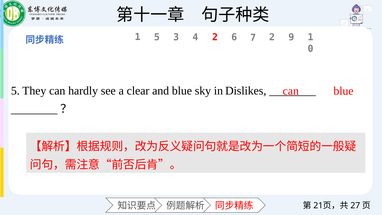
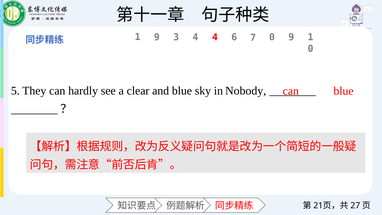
1 5: 5 -> 9 (157, 37)
4 2: 2 -> 4 (215, 37)
7 2: 2 -> 0 (272, 37)
Dislikes: Dislikes -> Nobody (246, 91)
